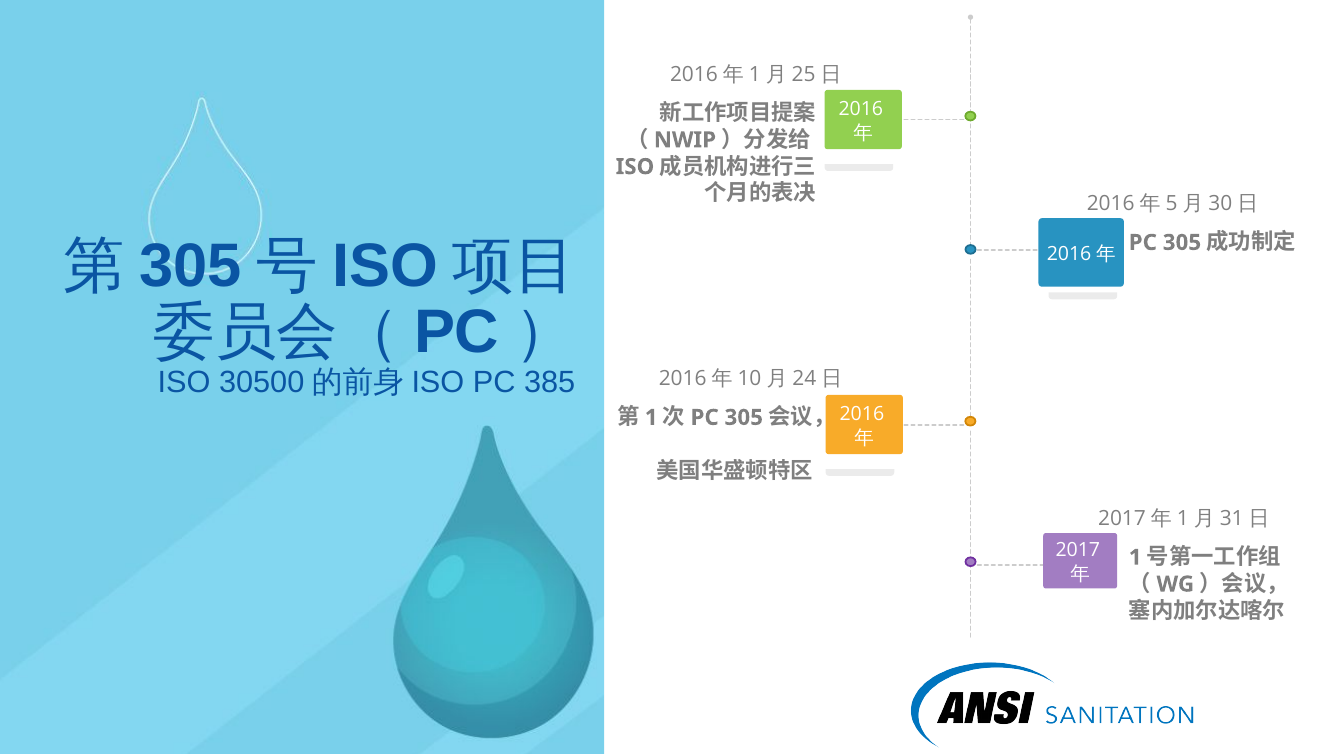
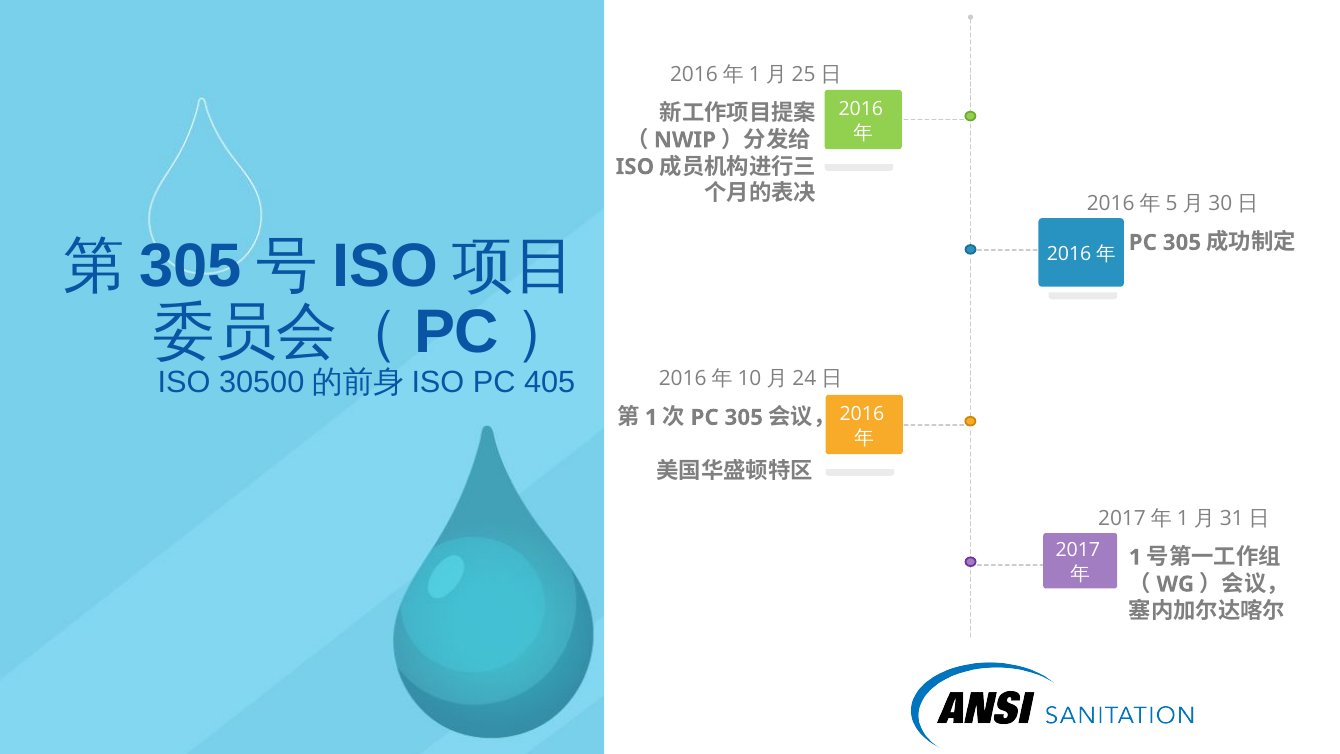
385: 385 -> 405 (550, 382)
